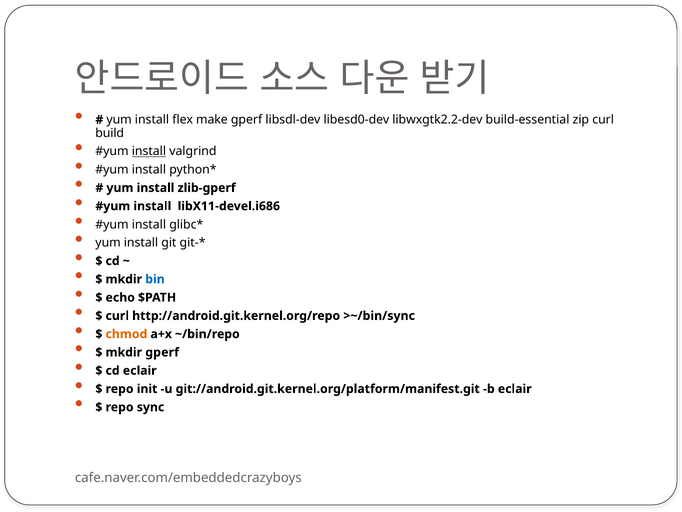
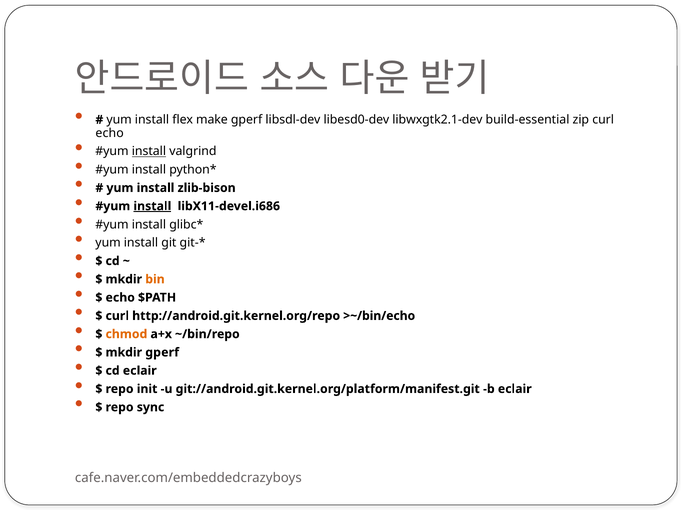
libwxgtk2.2-dev: libwxgtk2.2-dev -> libwxgtk2.1-dev (437, 120)
build: build -> echo (110, 133)
zlib-gperf: zlib-gperf -> zlib-bison (207, 188)
install underline: none -> present (152, 206)
bin colour: blue -> orange (155, 279)
>~/bin/sync: >~/bin/sync -> >~/bin/echo (379, 316)
